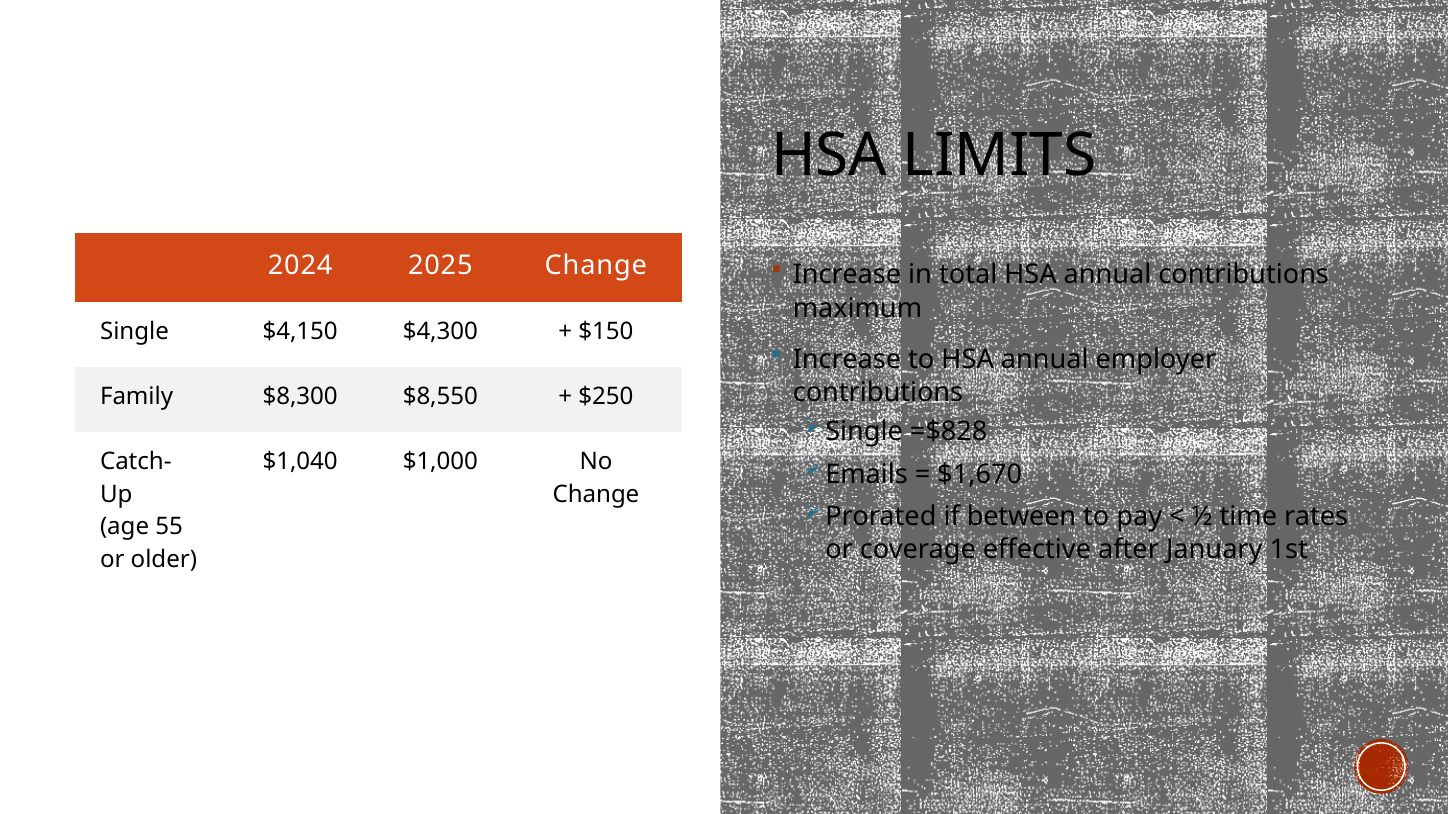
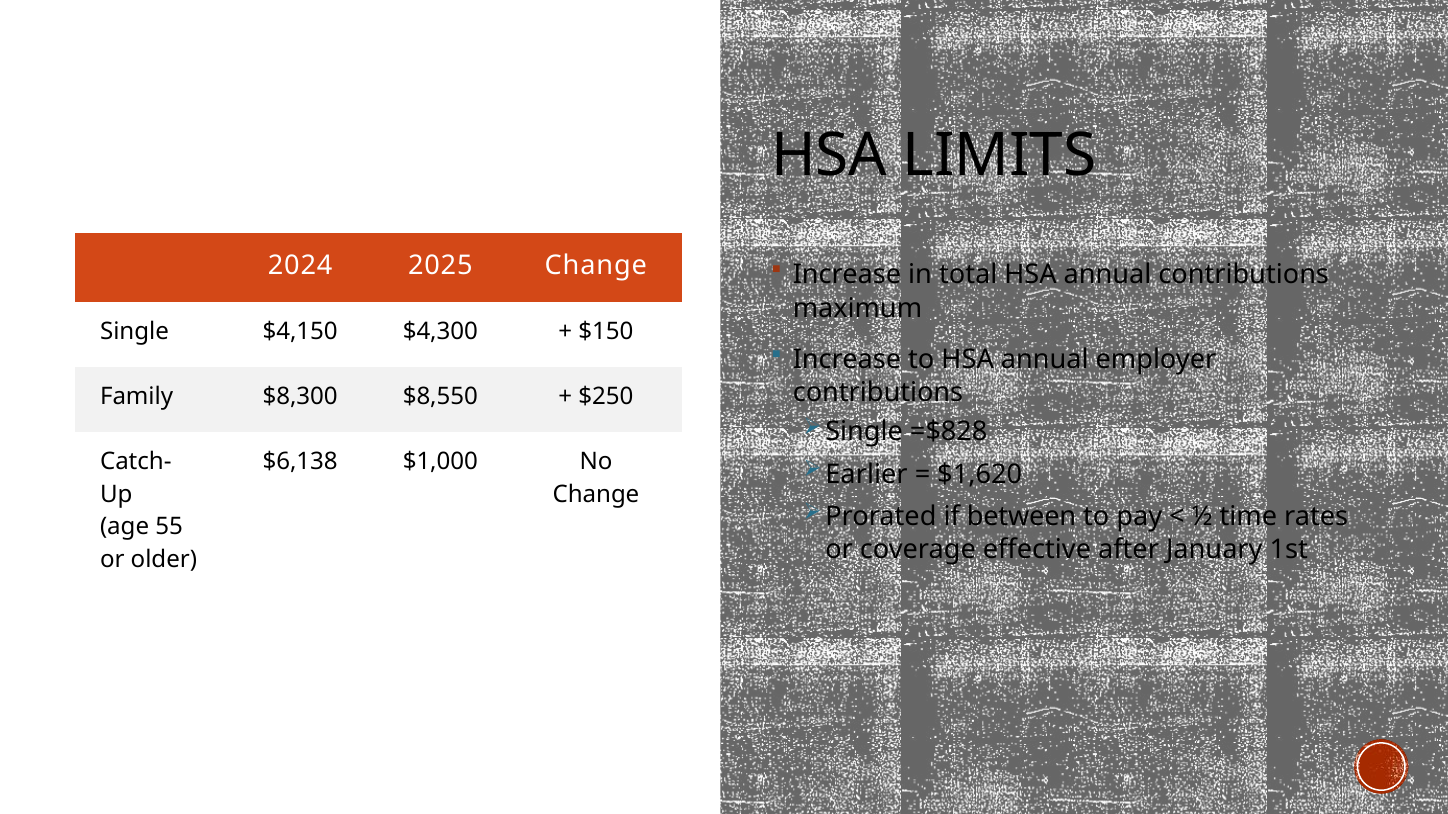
$1,040: $1,040 -> $6,138 (300, 462)
Emails: Emails -> Earlier (867, 475)
$1,670: $1,670 -> $1,620 (980, 475)
